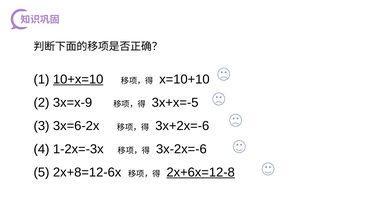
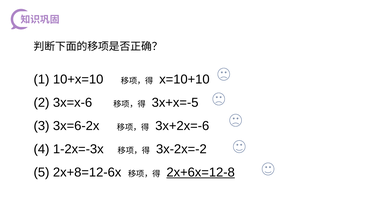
10+x=10 underline: present -> none (78, 79)
3x=x-9: 3x=x-9 -> 3x=x-6 (73, 103)
3x-2x=-6: 3x-2x=-6 -> 3x-2x=-2 (181, 149)
